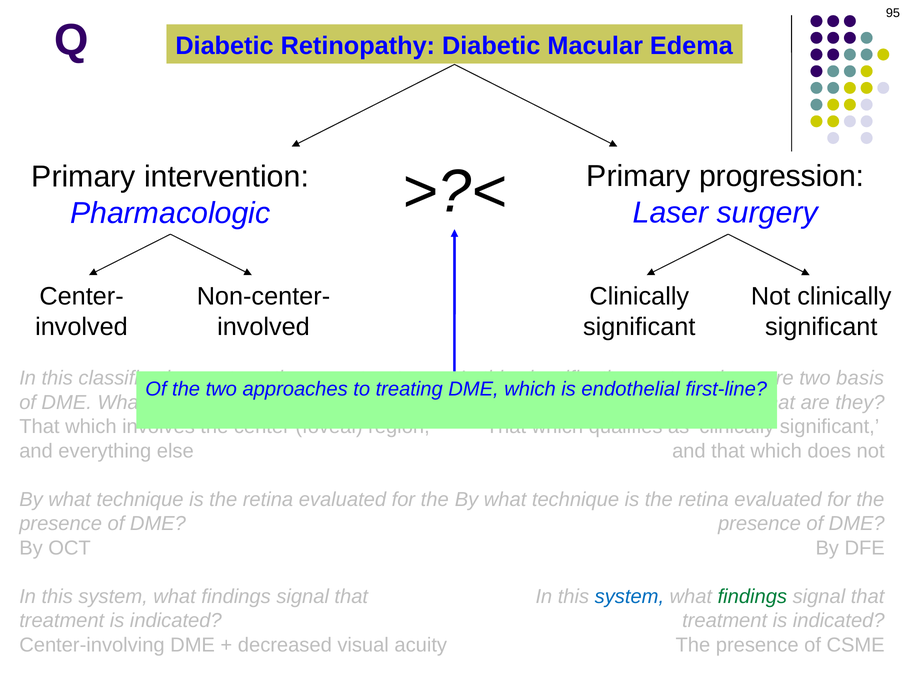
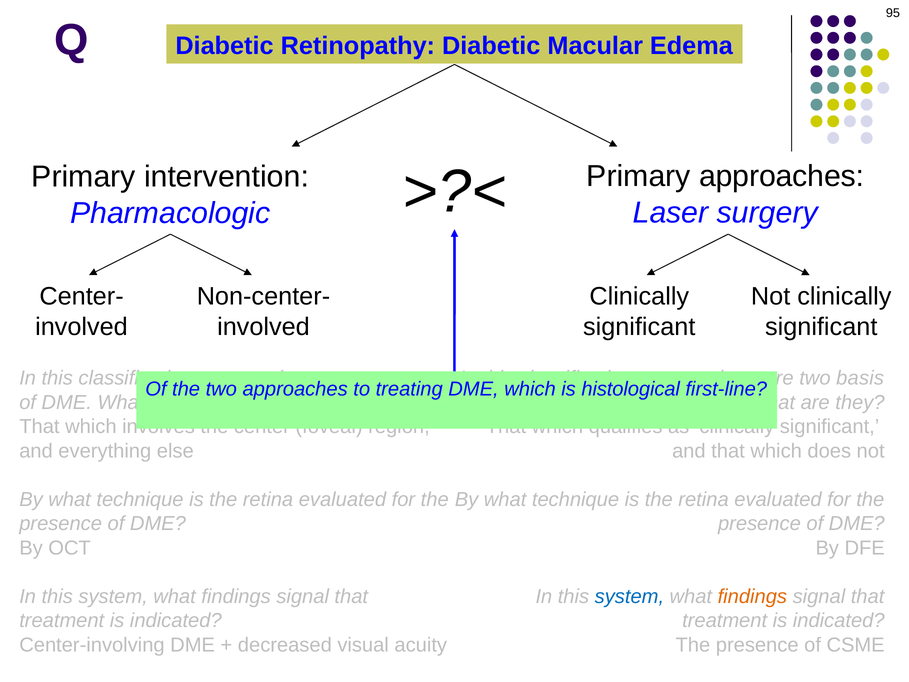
Primary progression: progression -> approaches (782, 176)
endothelial: endothelial -> histological (631, 389)
findings colour: green -> orange (752, 596)
